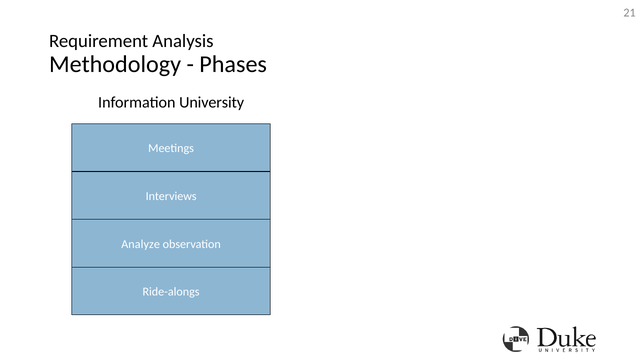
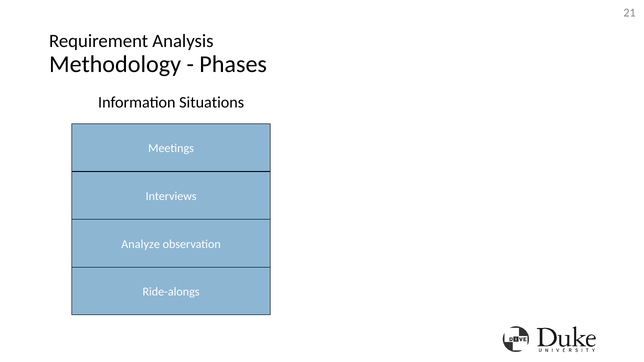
University: University -> Situations (212, 102)
